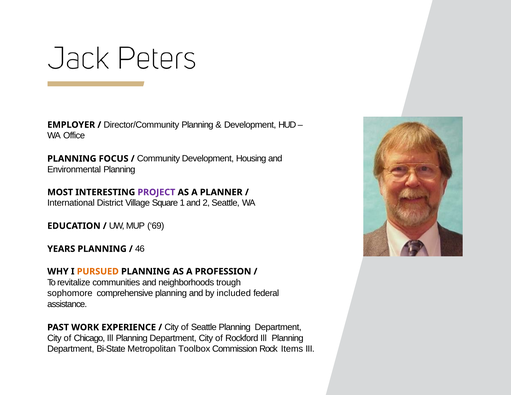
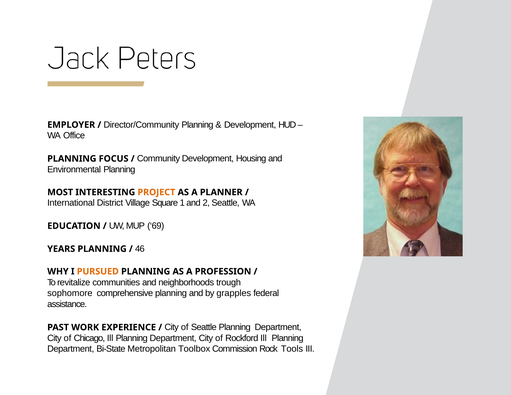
PROJECT colour: purple -> orange (156, 192)
included: included -> grapples (234, 293)
Items: Items -> Tools (292, 349)
